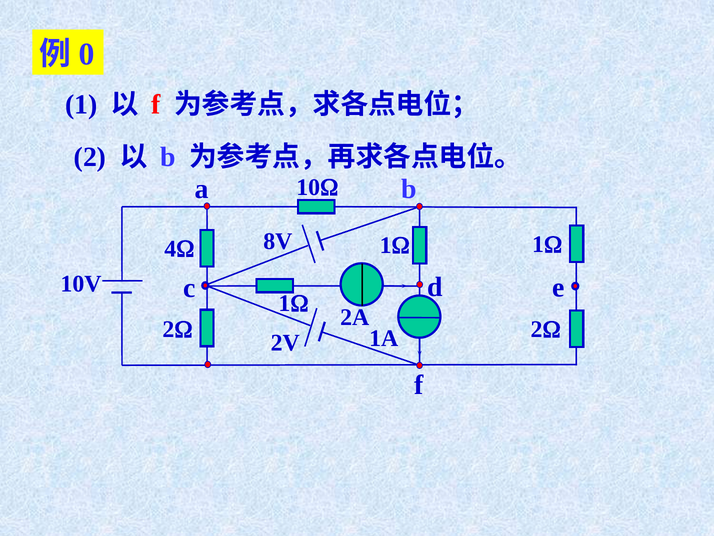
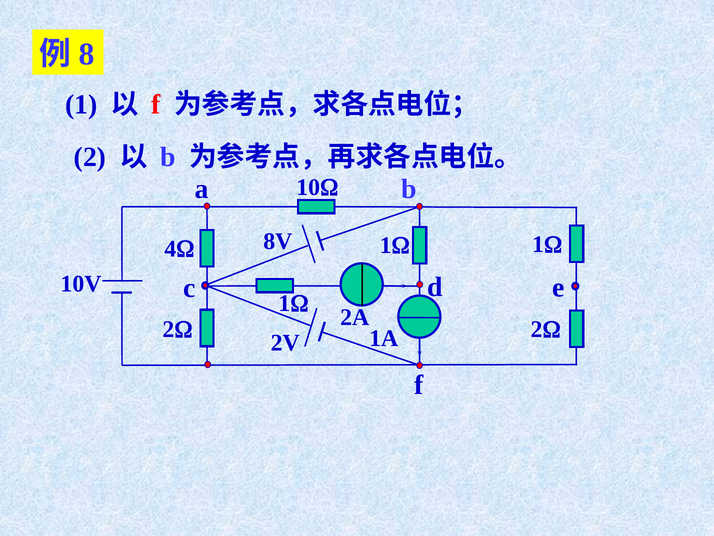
0: 0 -> 8 (87, 54)
